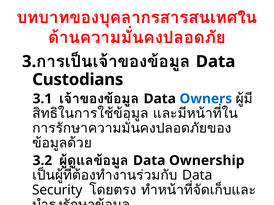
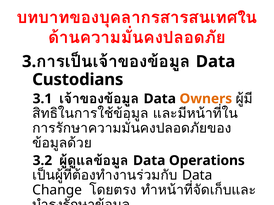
Owners colour: blue -> orange (206, 99)
Ownership: Ownership -> Operations (207, 161)
Security: Security -> Change (57, 191)
